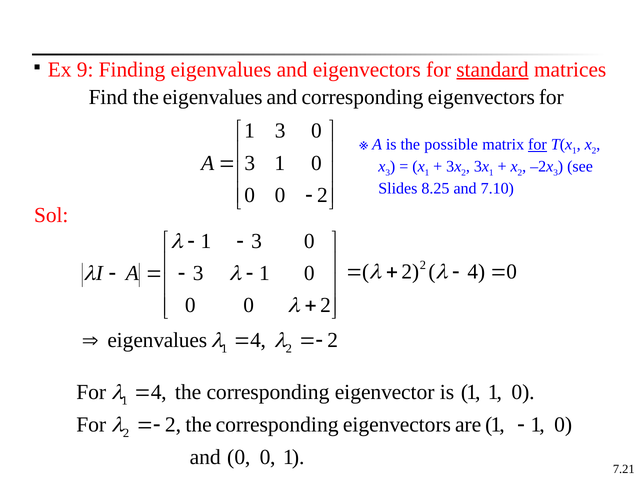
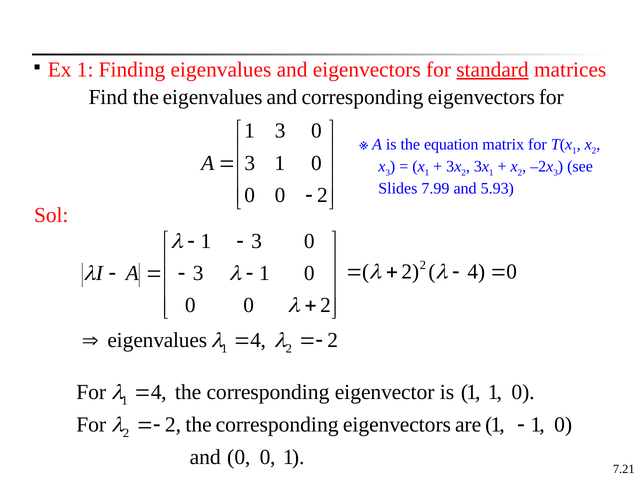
Ex 9: 9 -> 1 (85, 70)
possible: possible -> equation (451, 144)
for underline: present -> none (537, 144)
8.25: 8.25 -> 7.99 (435, 188)
7.10: 7.10 -> 5.93 (497, 188)
